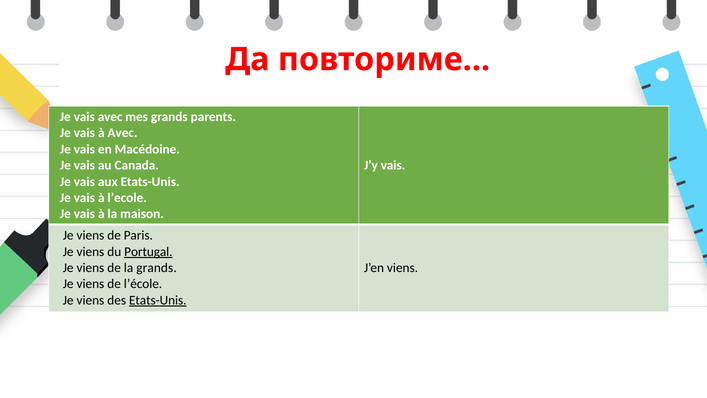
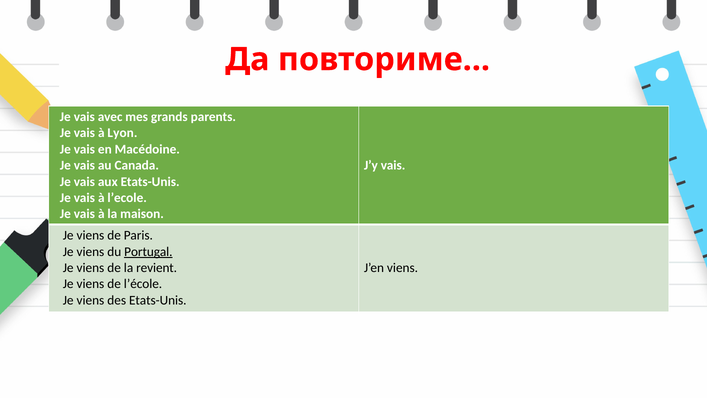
à Avec: Avec -> Lyon (122, 133)
la grands: grands -> revient (157, 268)
Etats-Unis underline: present -> none (158, 300)
